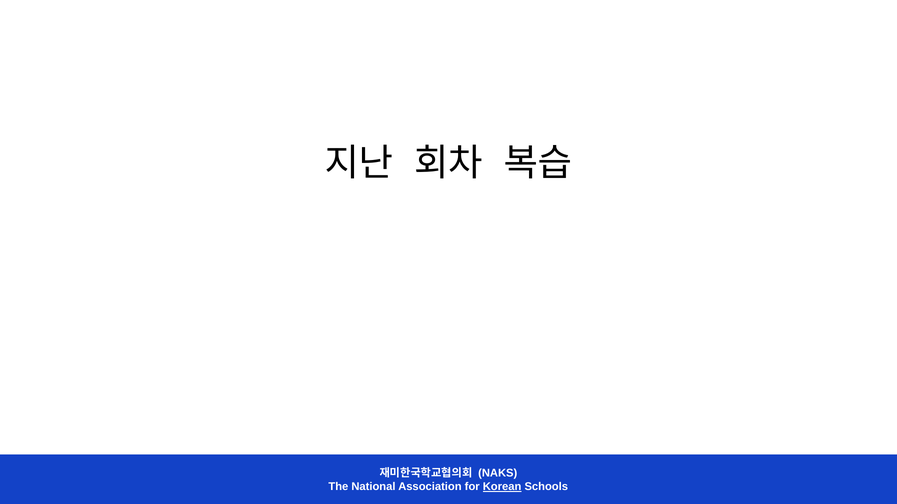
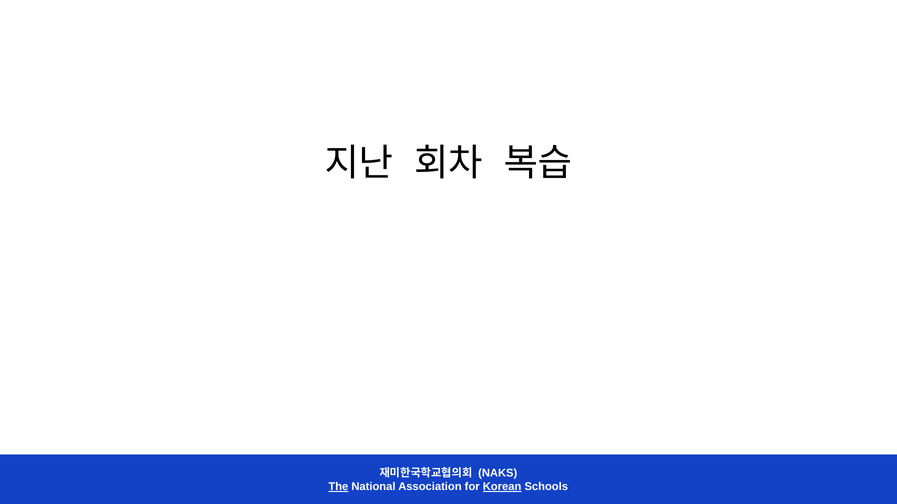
The underline: none -> present (338, 487)
